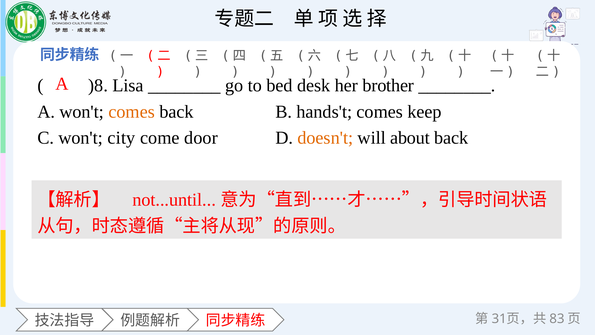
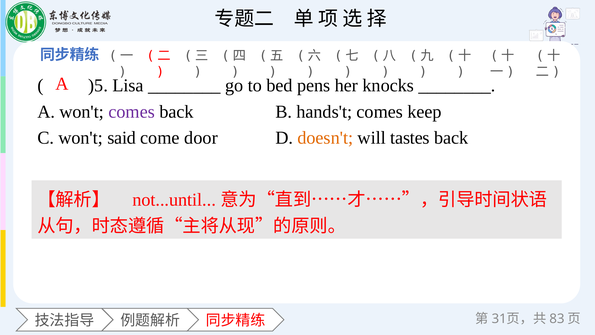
)8: )8 -> )5 (98, 85)
desk: desk -> pens (314, 85)
brother: brother -> knocks (388, 85)
comes colour: orange -> purple (132, 112)
city: city -> said (122, 138)
about: about -> tastes (410, 138)
